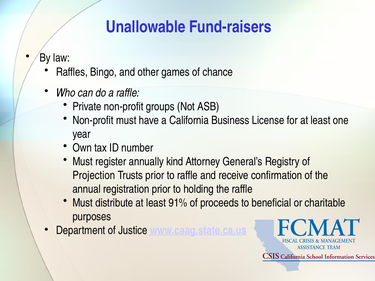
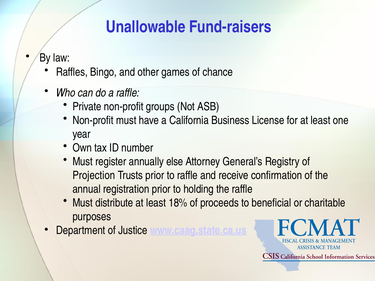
kind: kind -> else (175, 162)
91%: 91% -> 18% (178, 203)
